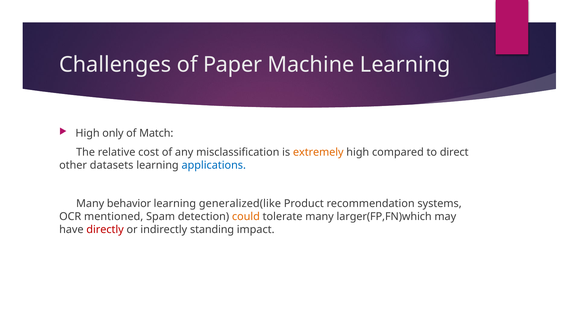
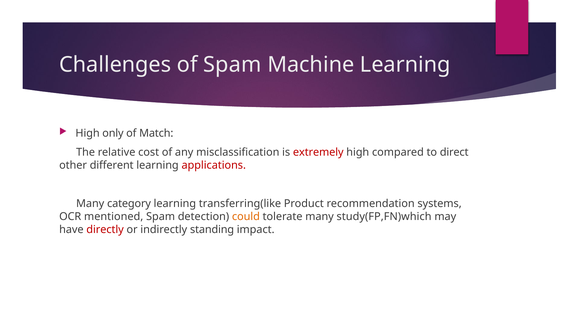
of Paper: Paper -> Spam (232, 65)
extremely colour: orange -> red (318, 152)
datasets: datasets -> different (112, 165)
applications colour: blue -> red (214, 165)
behavior: behavior -> category (129, 203)
generalized(like: generalized(like -> transferring(like (240, 203)
larger(FP,FN)which: larger(FP,FN)which -> study(FP,FN)which (384, 216)
